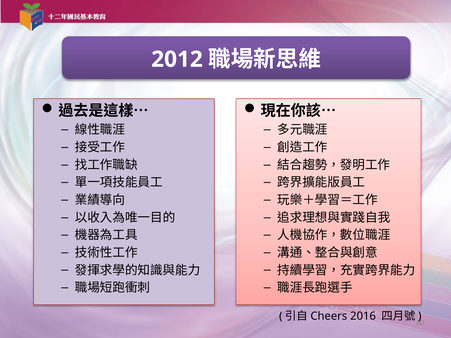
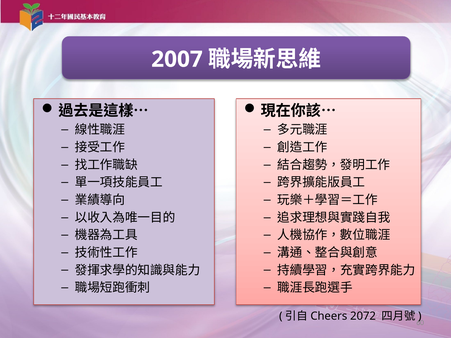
2012: 2012 -> 2007 (177, 59)
2016: 2016 -> 2072 (363, 316)
